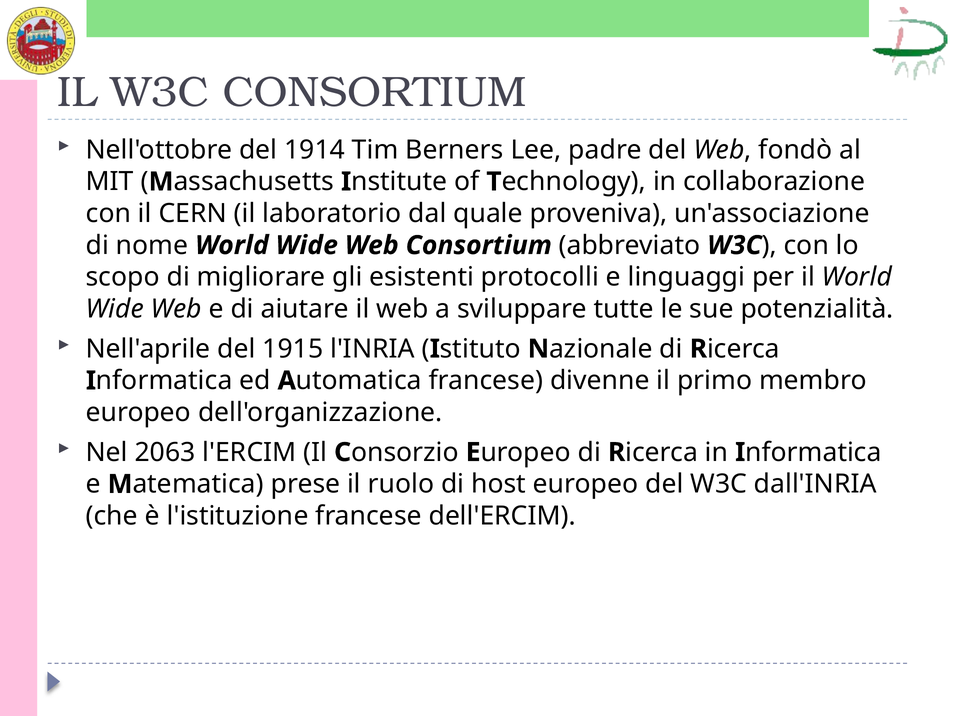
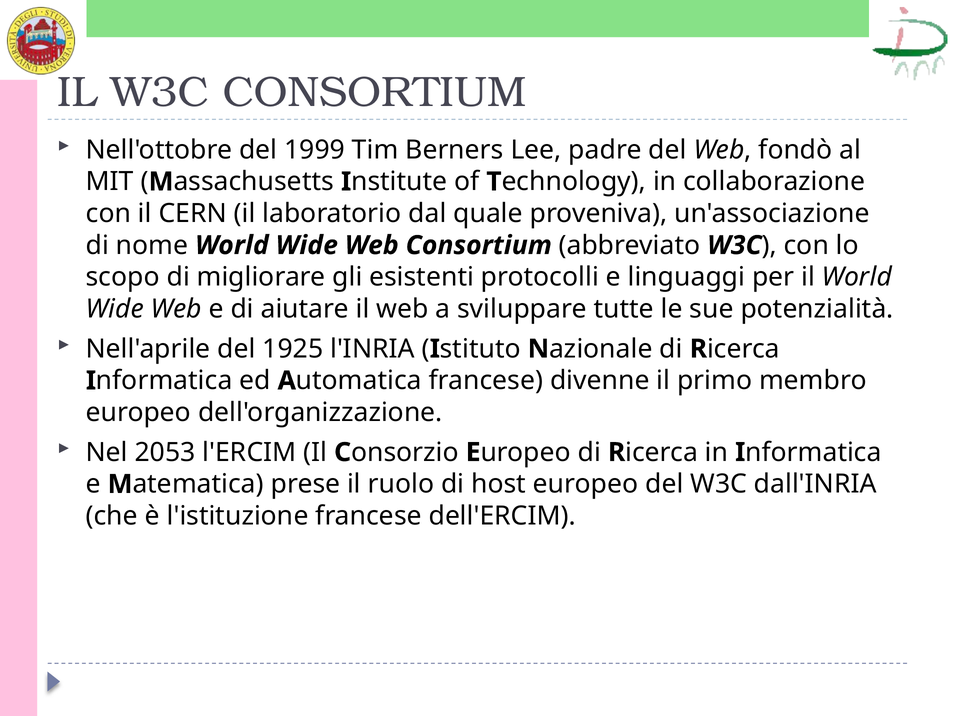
1914: 1914 -> 1999 (315, 150)
1915: 1915 -> 1925 (293, 349)
2063: 2063 -> 2053 (165, 452)
